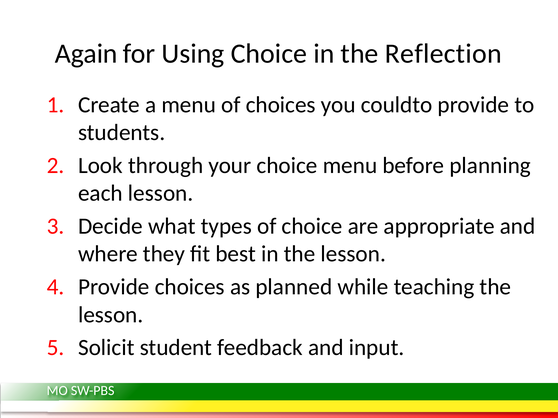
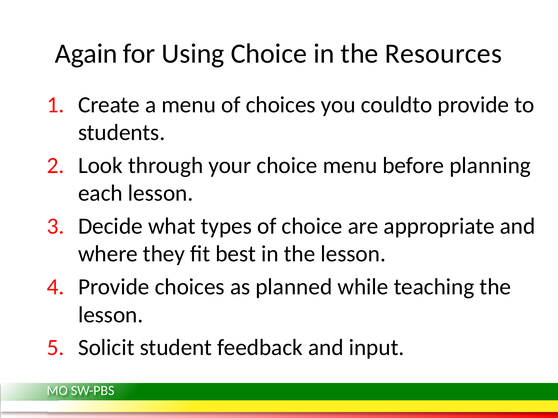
Reflection: Reflection -> Resources (443, 54)
